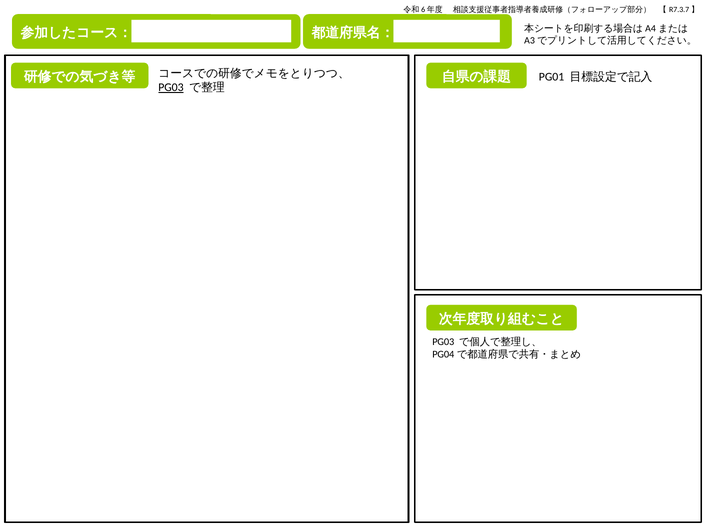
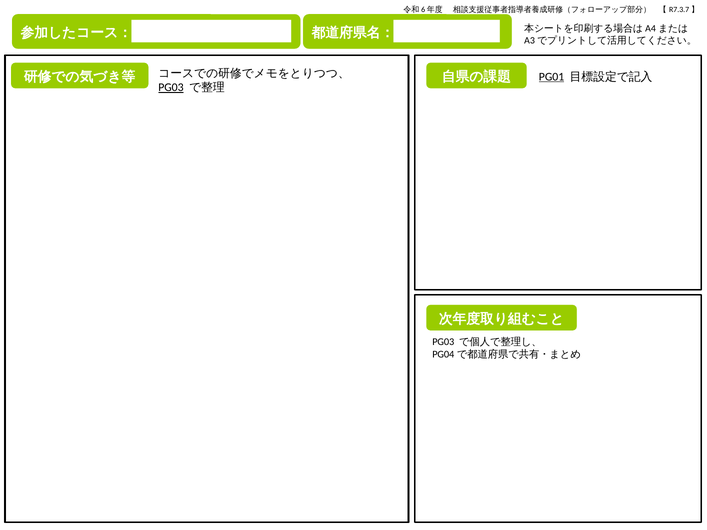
PG01 underline: none -> present (552, 77)
